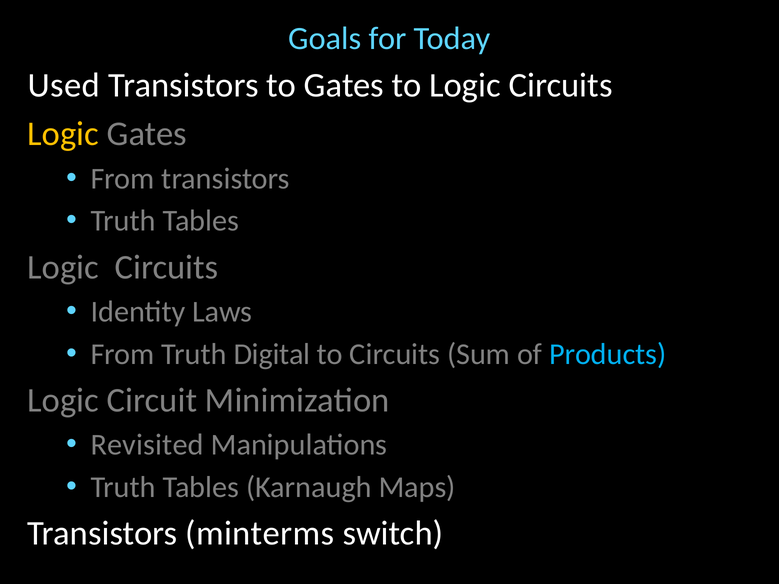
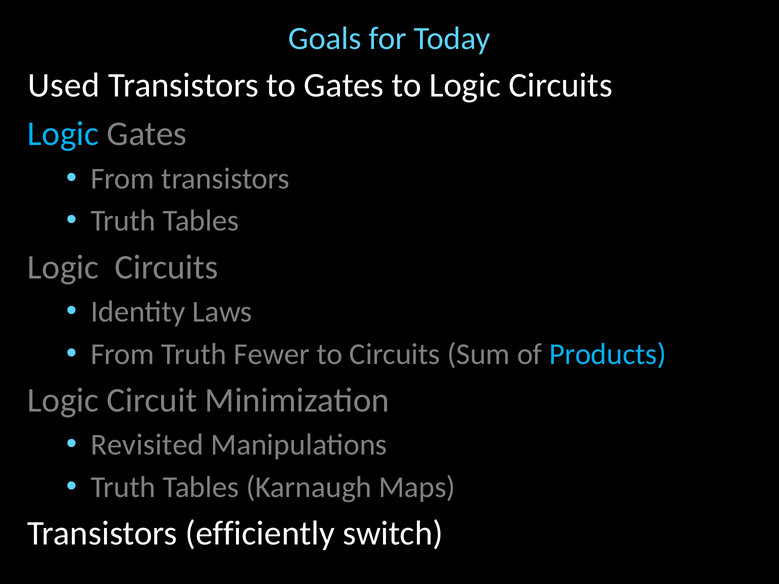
Logic colour: yellow -> light blue (63, 134)
Digital: Digital -> Fewer (272, 354)
minterms: minterms -> efficiently (260, 534)
